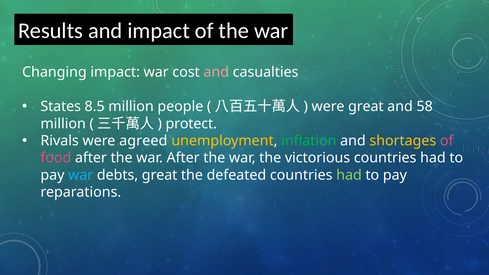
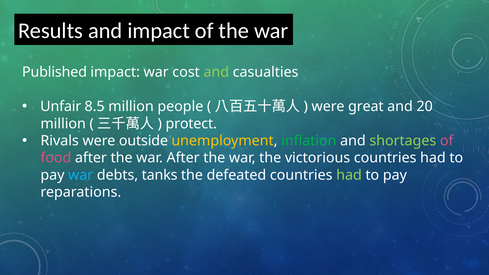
Changing: Changing -> Published (54, 72)
and colour: pink -> light green (216, 72)
States: States -> Unfair (61, 107)
58: 58 -> 20 (425, 107)
agreed: agreed -> outside (143, 141)
shortages colour: yellow -> light green (403, 141)
debts great: great -> tanks (160, 175)
